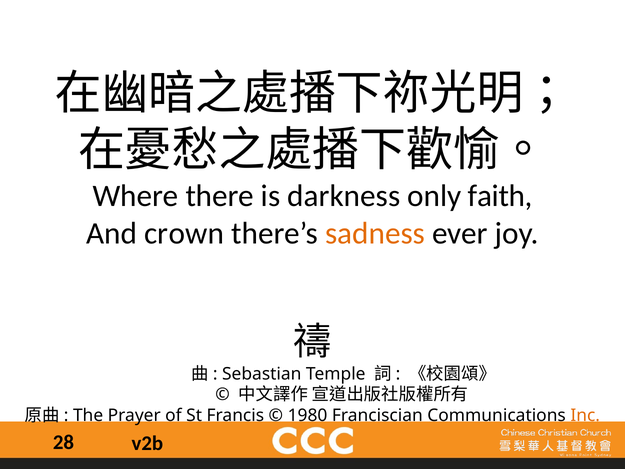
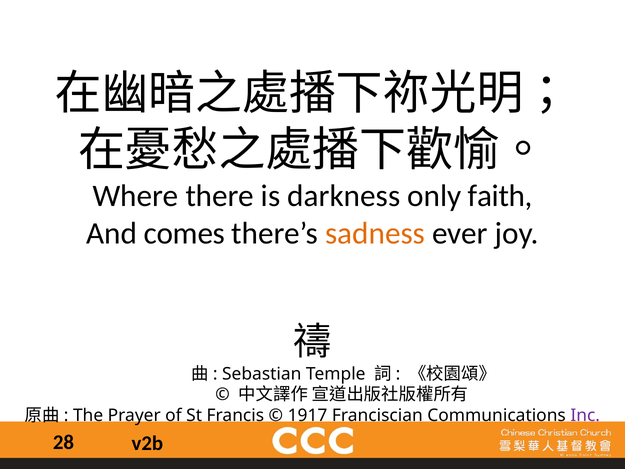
crown: crown -> comes (184, 233)
1980: 1980 -> 1917 (308, 415)
Inc colour: orange -> purple (585, 415)
